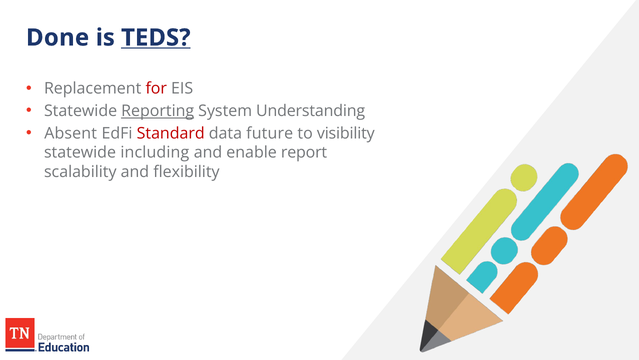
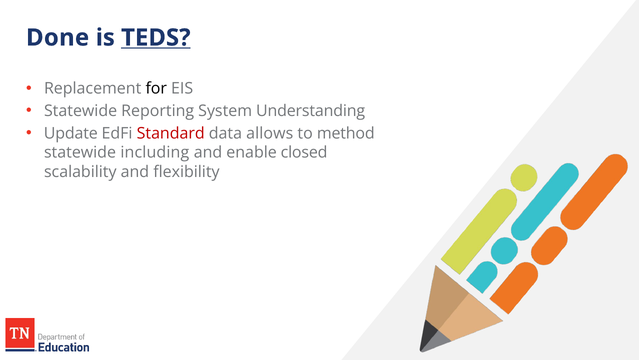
for colour: red -> black (156, 88)
Reporting underline: present -> none (158, 111)
Absent: Absent -> Update (71, 133)
future: future -> allows (270, 133)
visibility: visibility -> method (346, 133)
report: report -> closed (304, 152)
